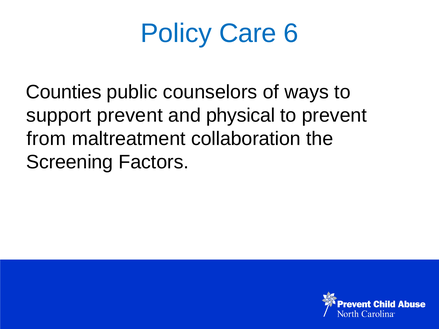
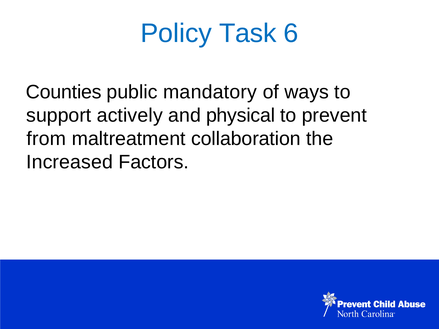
Care: Care -> Task (248, 33)
counselors: counselors -> mandatory (210, 92)
support prevent: prevent -> actively (130, 115)
Screening: Screening -> Increased (70, 162)
